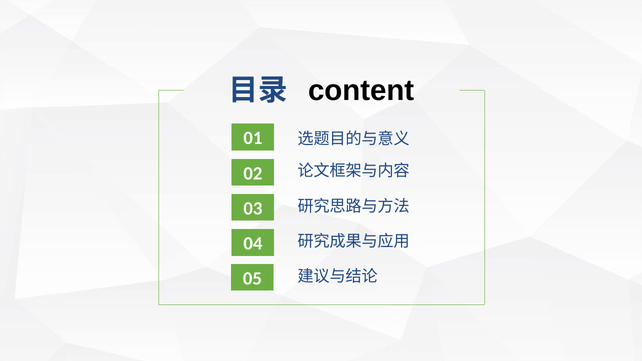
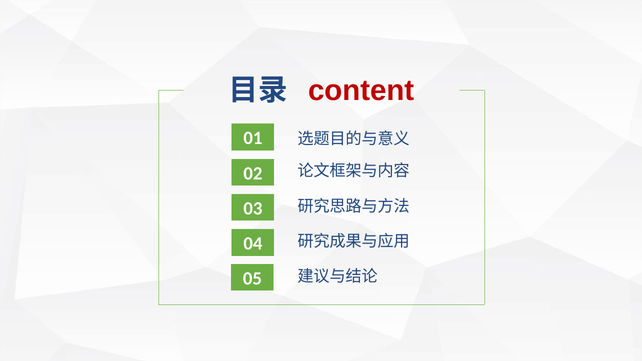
content colour: black -> red (361, 90)
